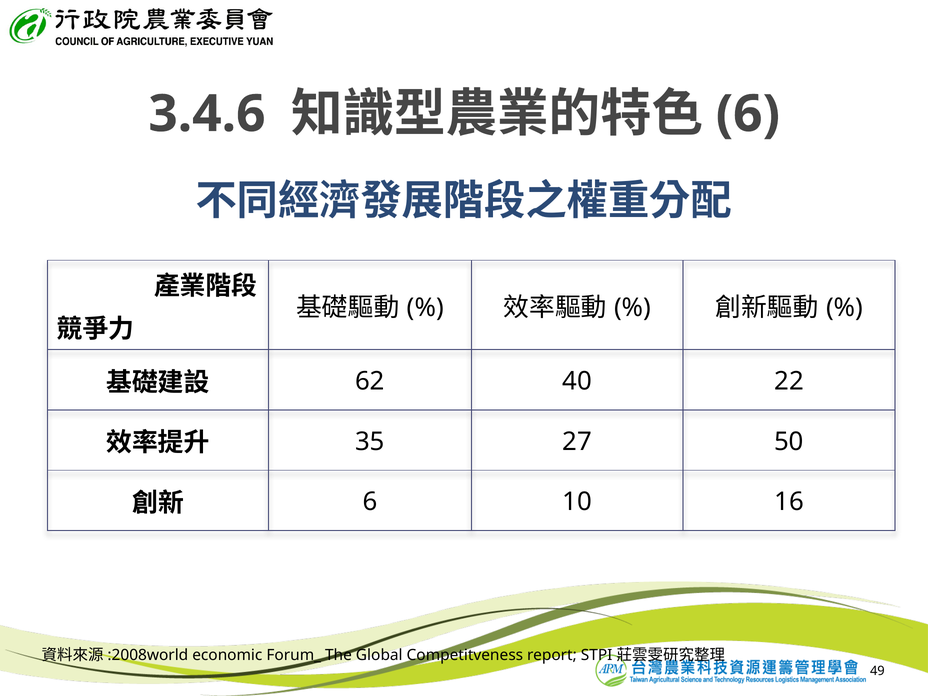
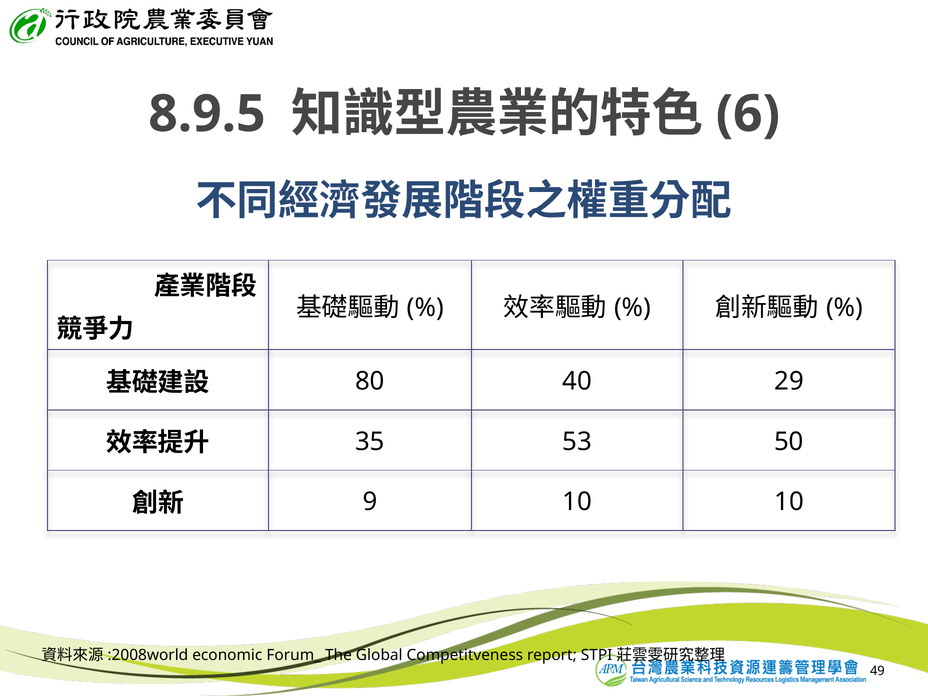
3.4.6: 3.4.6 -> 8.9.5 (207, 114)
62: 62 -> 80 (370, 381)
22: 22 -> 29 (789, 381)
27: 27 -> 53 (577, 442)
6: 6 -> 9 (370, 502)
10 16: 16 -> 10 (789, 502)
